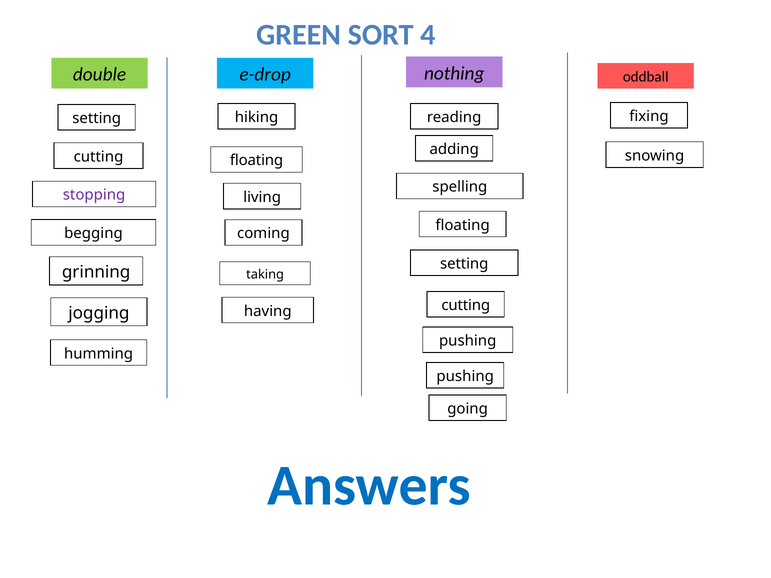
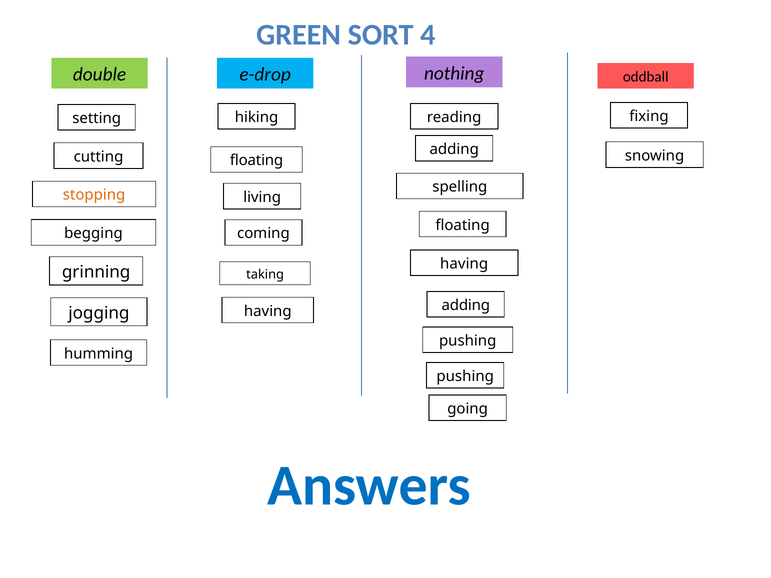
stopping colour: purple -> orange (94, 195)
setting: setting -> having (464, 264)
cutting: cutting -> adding (466, 305)
